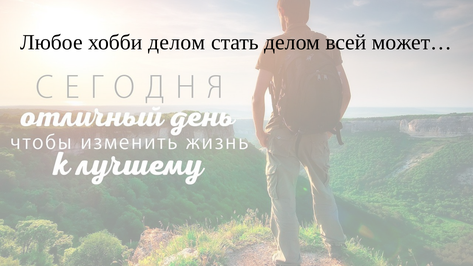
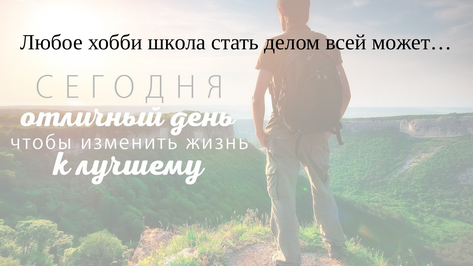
хобби делом: делом -> школа (177, 42)
